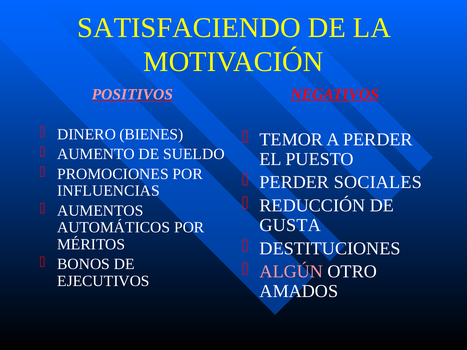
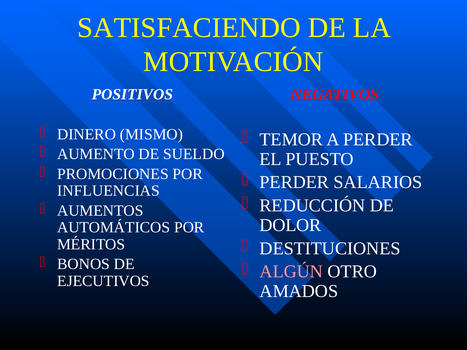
POSITIVOS colour: pink -> white (132, 94)
BIENES: BIENES -> MISMO (151, 134)
SOCIALES: SOCIALES -> SALARIOS (378, 182)
GUSTA: GUSTA -> DOLOR (290, 225)
